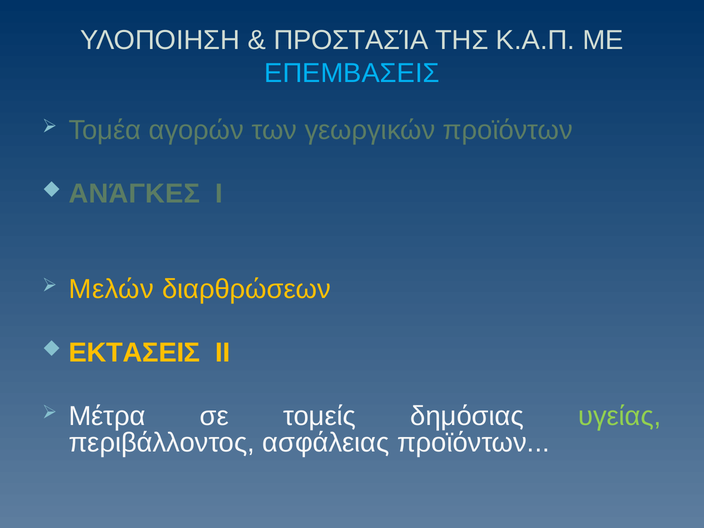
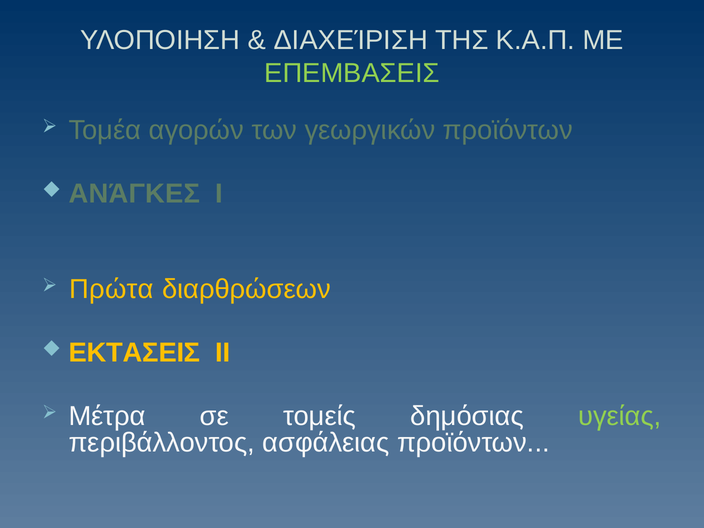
ΠΡΟΣΤΑΣΊΑ: ΠΡΟΣΤΑΣΊΑ -> ΔΙΑΧΕΊΡΙΣΗ (351, 40)
ΕΠΕΜΒΑΣΕΙΣ colour: light blue -> light green (352, 73)
Μελών: Μελών -> Πρώτα (111, 289)
